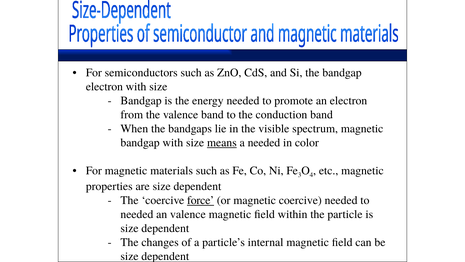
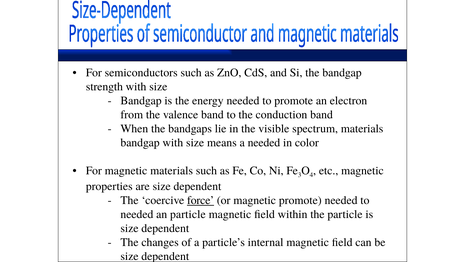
electron: electron -> strength (104, 87)
spectrum magnetic: magnetic -> materials (362, 128)
means underline: present -> none (222, 142)
magnetic coercive: coercive -> promote (300, 200)
an valence: valence -> particle (188, 214)
